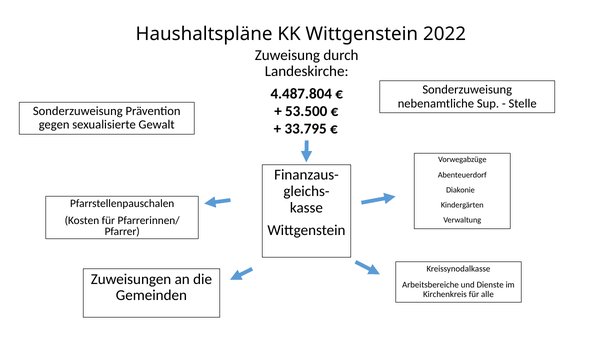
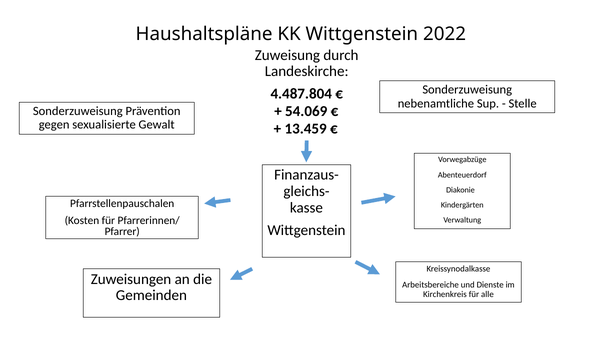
53.500: 53.500 -> 54.069 (306, 111)
33.795: 33.795 -> 13.459 (306, 129)
